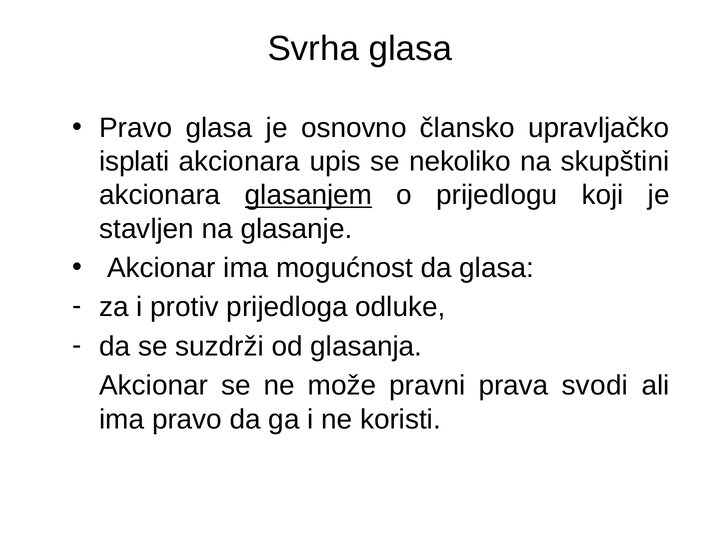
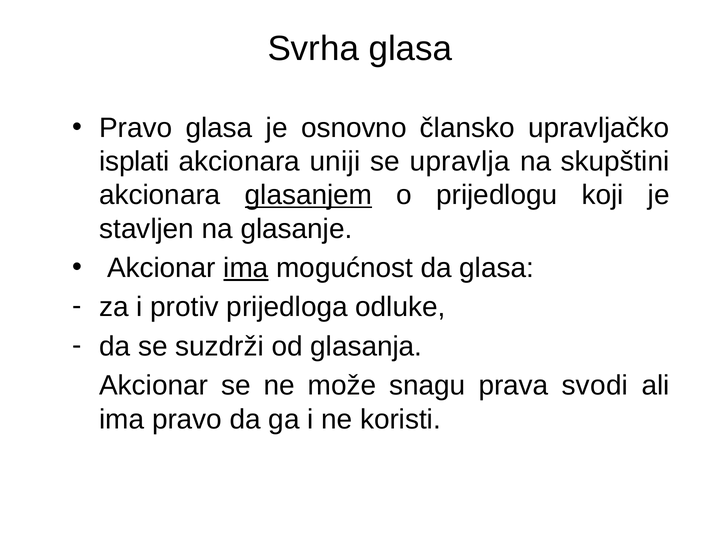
upis: upis -> uniji (335, 162)
nekoliko: nekoliko -> upravlja (460, 162)
ima underline: none -> present (246, 268)
pravni: pravni -> snagu (427, 386)
